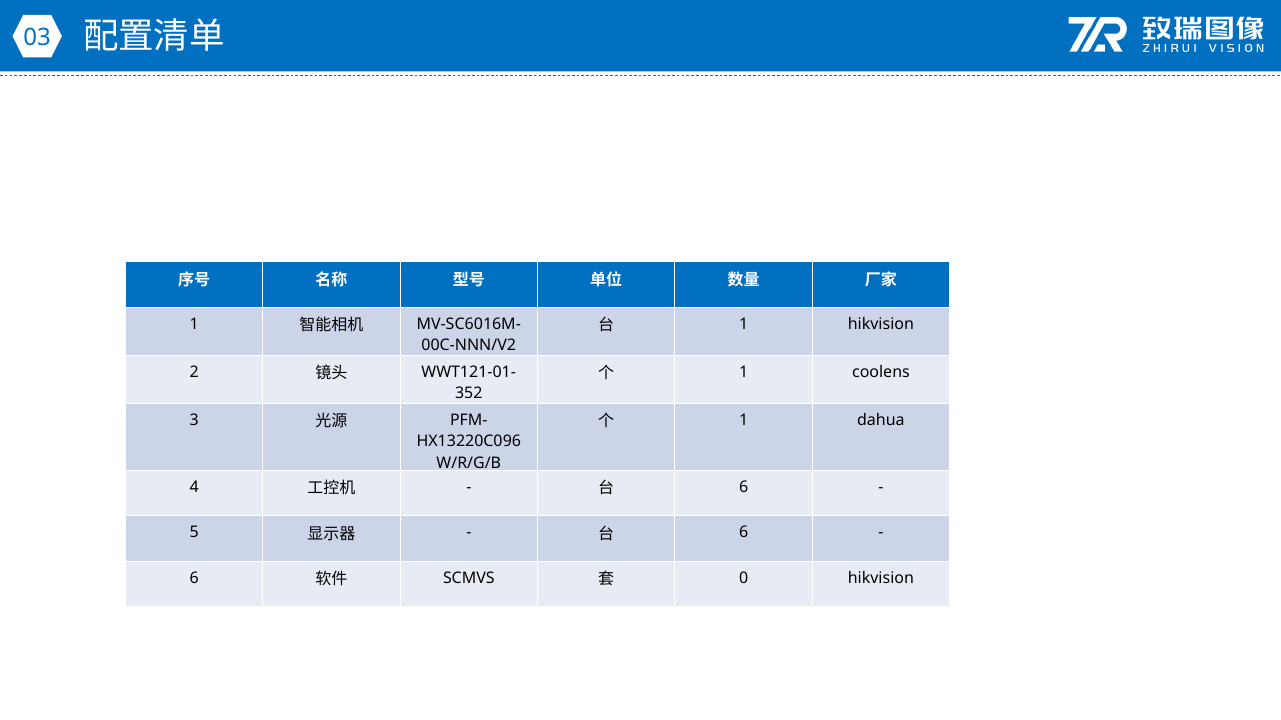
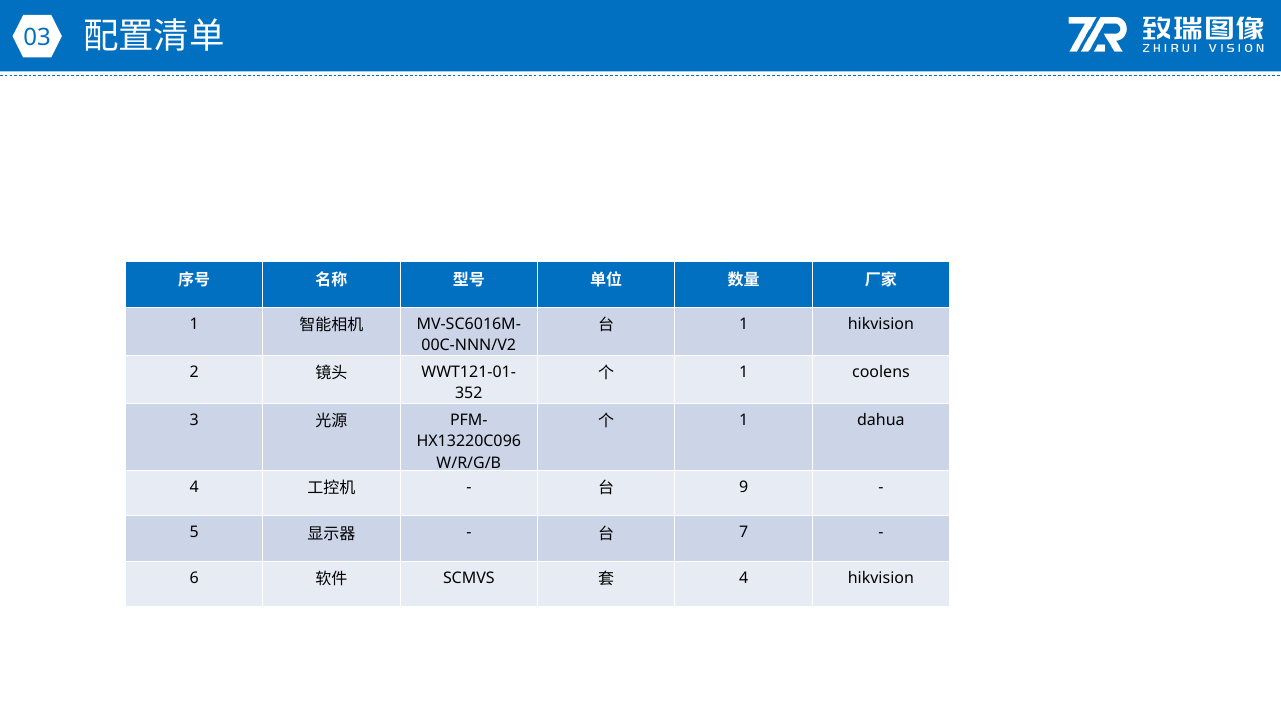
6: 6 -> 9 (744, 487)
6: 6 -> 7 (744, 533)
0: 0 -> 4 (744, 578)
